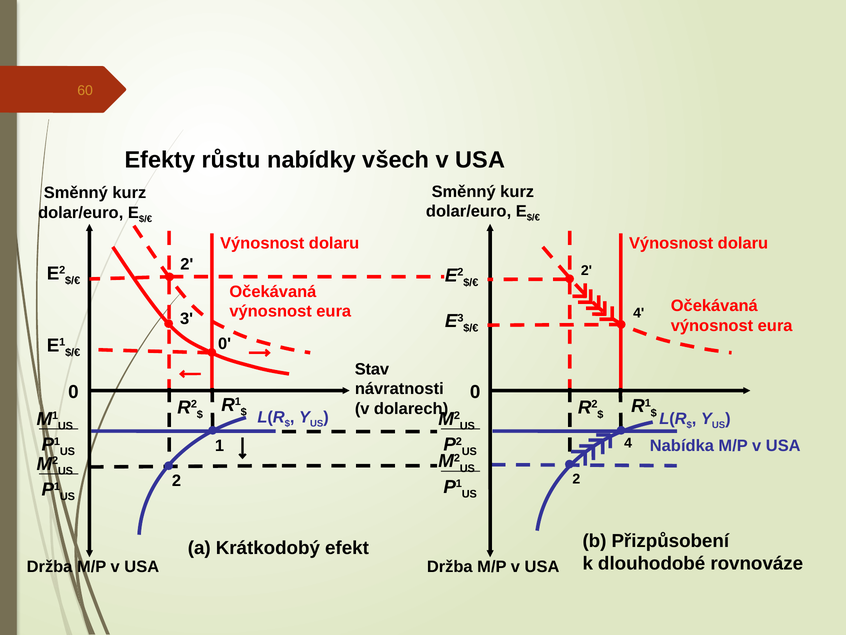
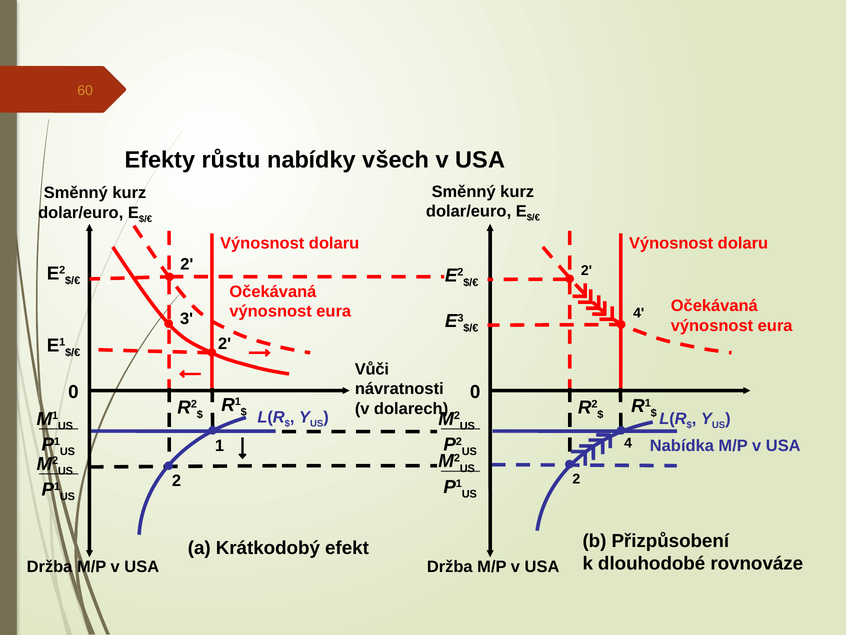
0: 0 -> 2 (225, 343)
Stav: Stav -> Vůči (372, 369)
